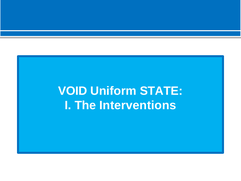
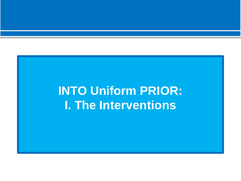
VOID: VOID -> INTO (73, 91)
STATE: STATE -> PRIOR (161, 91)
